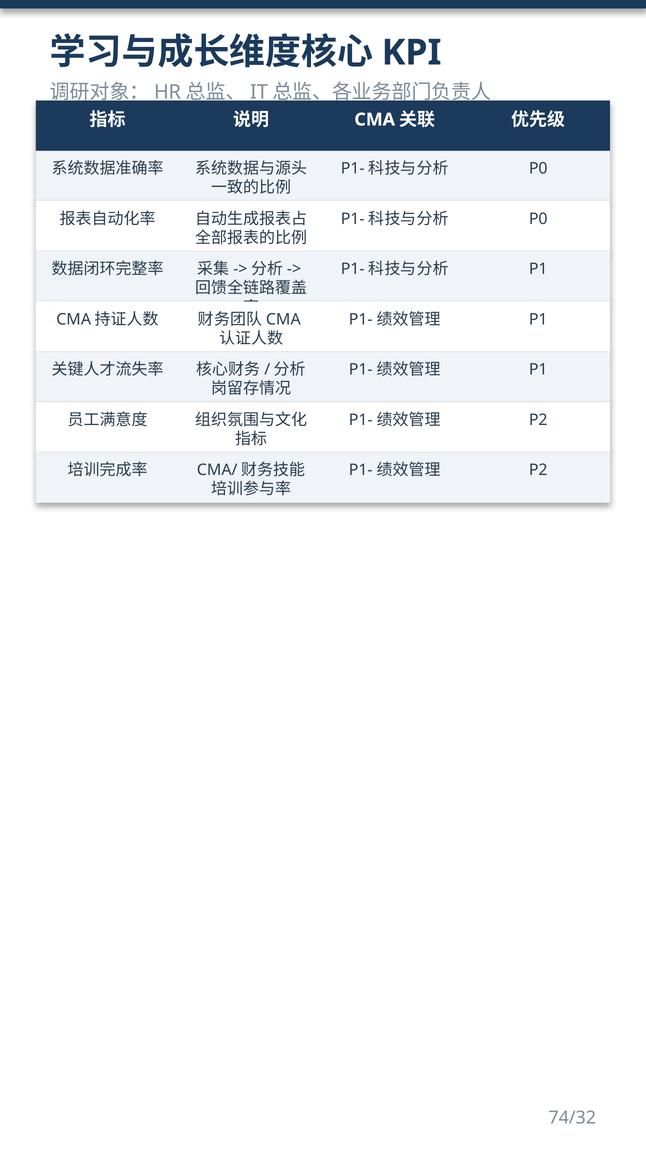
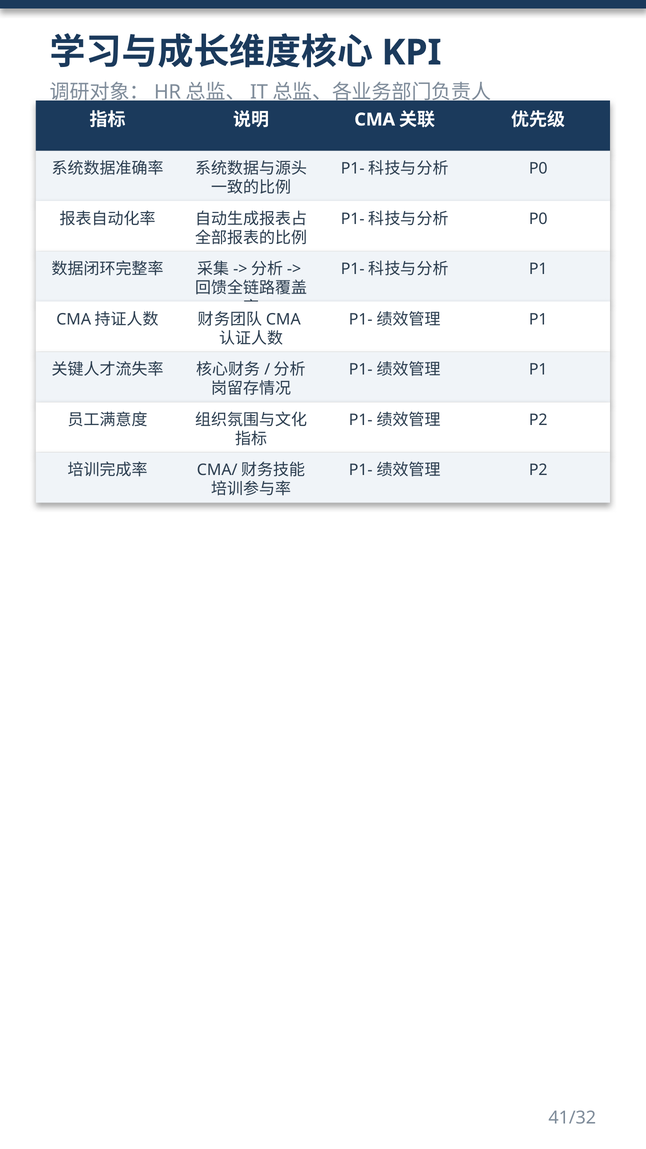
74/32: 74/32 -> 41/32 (572, 1117)
